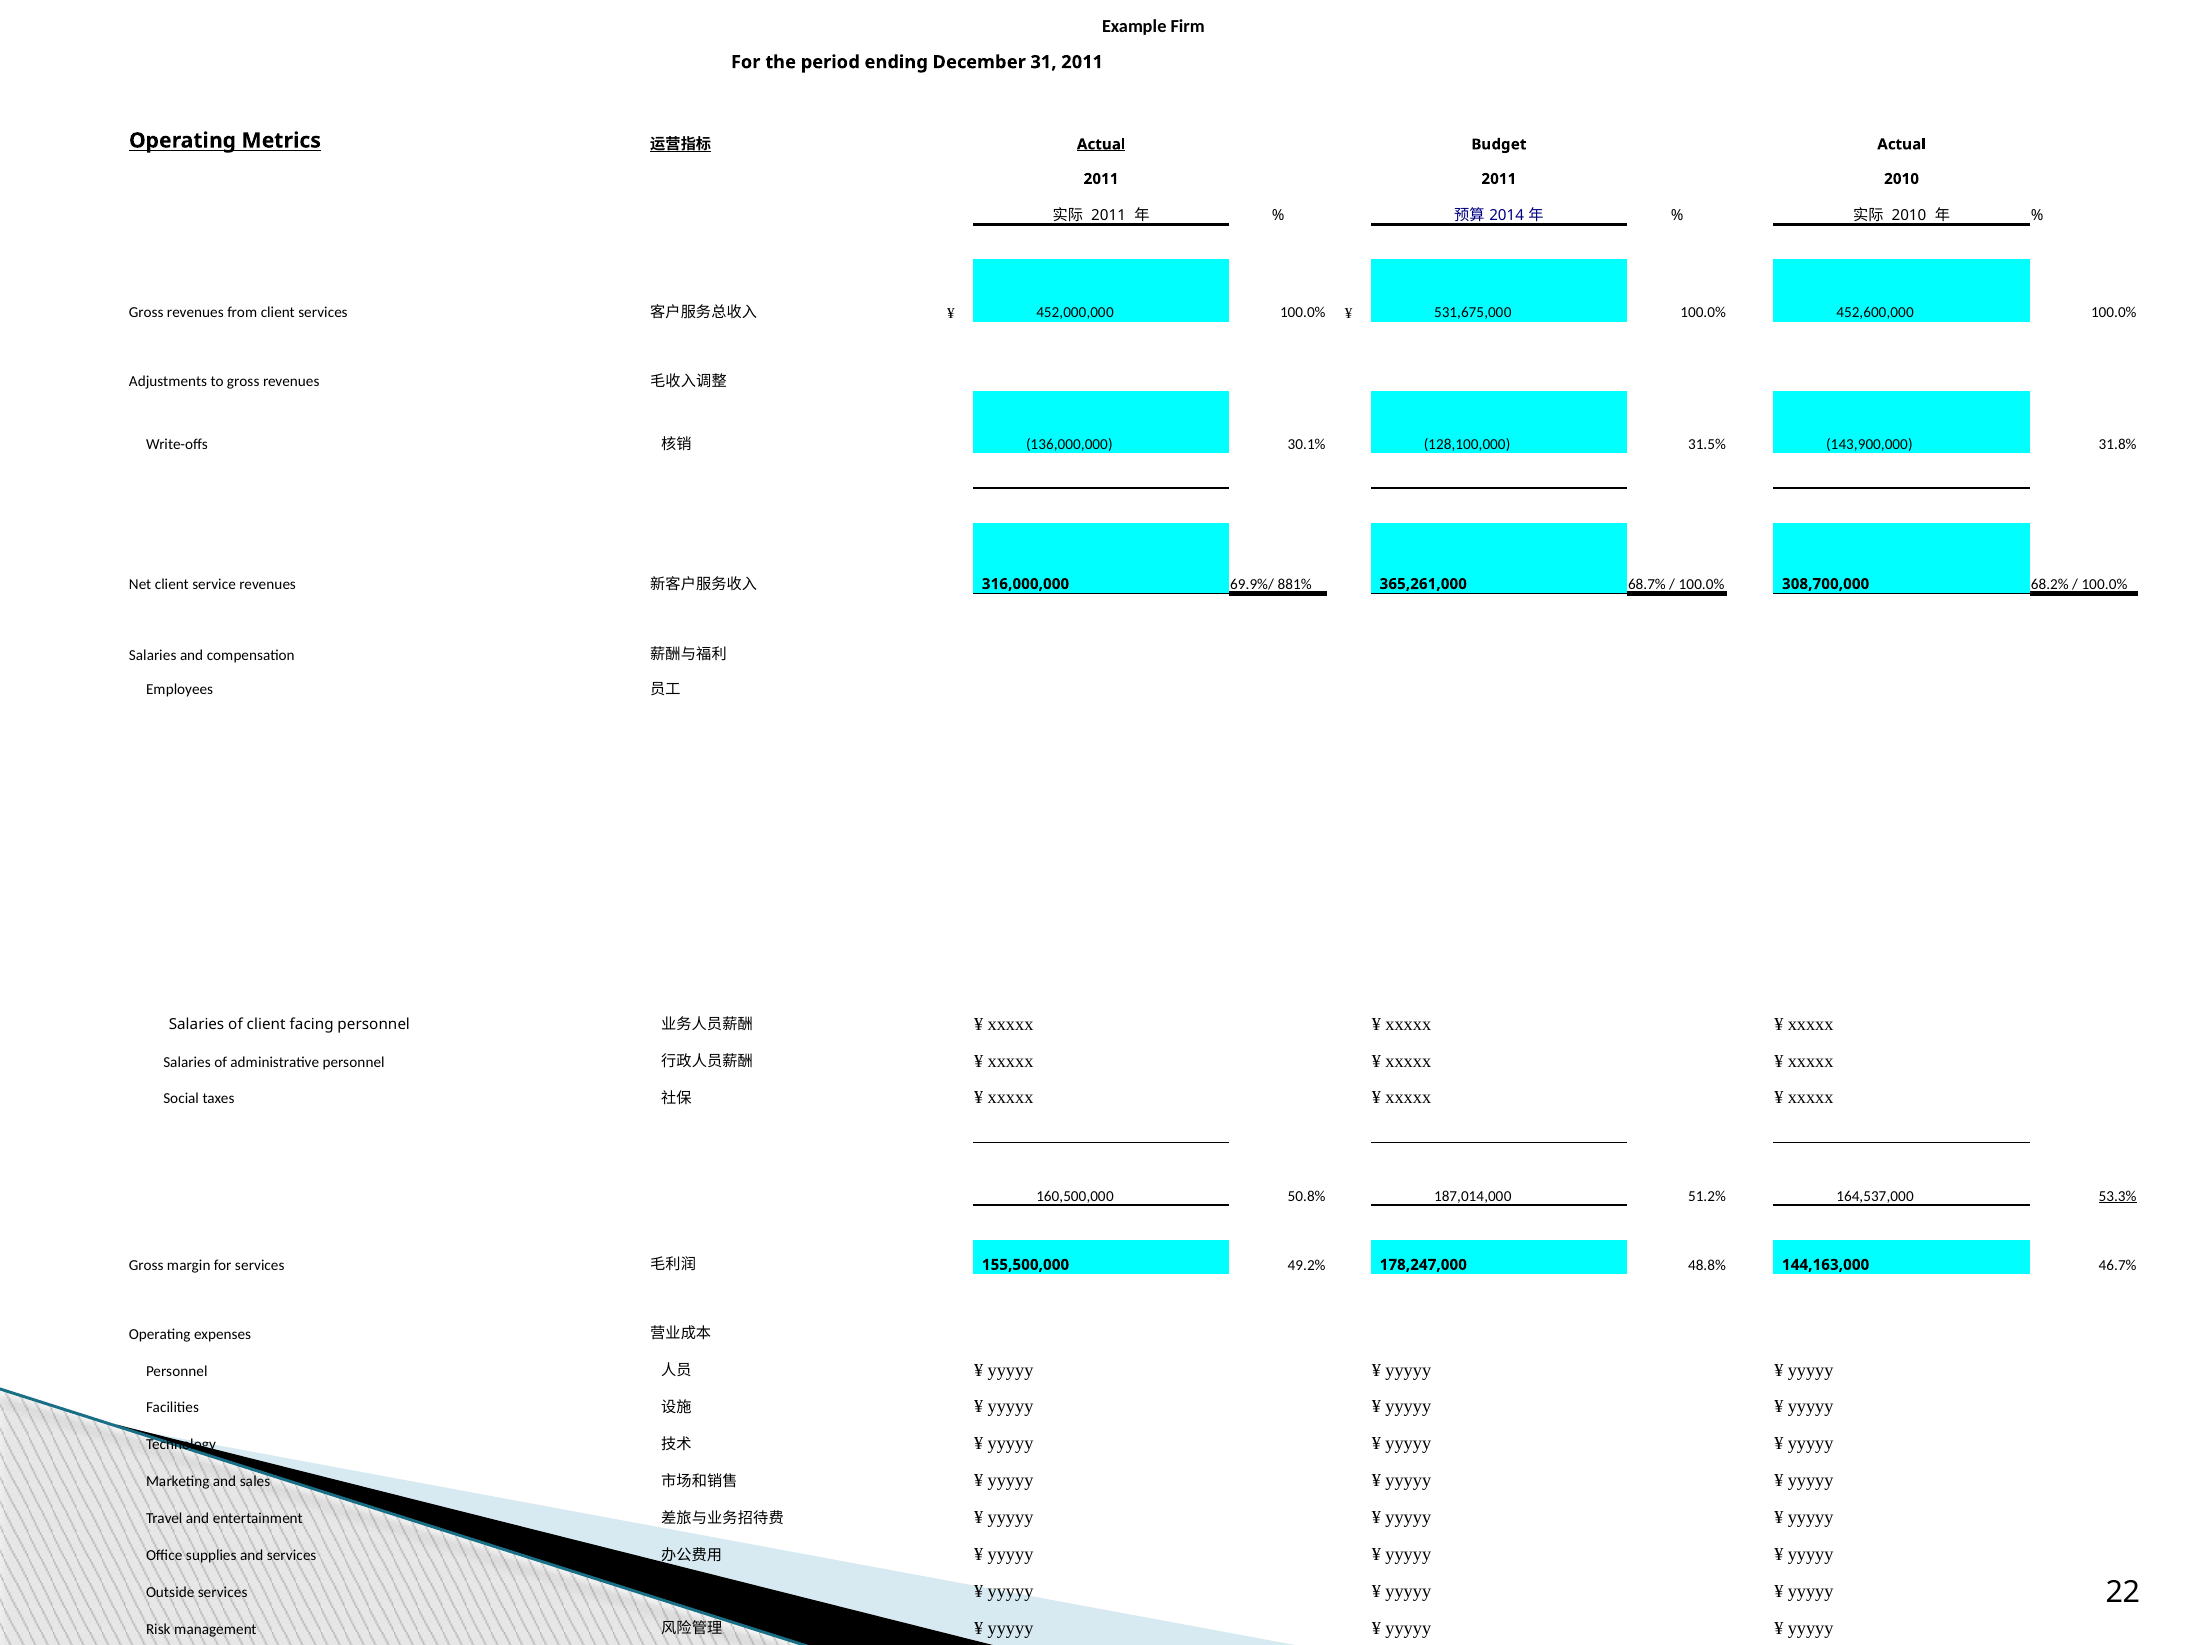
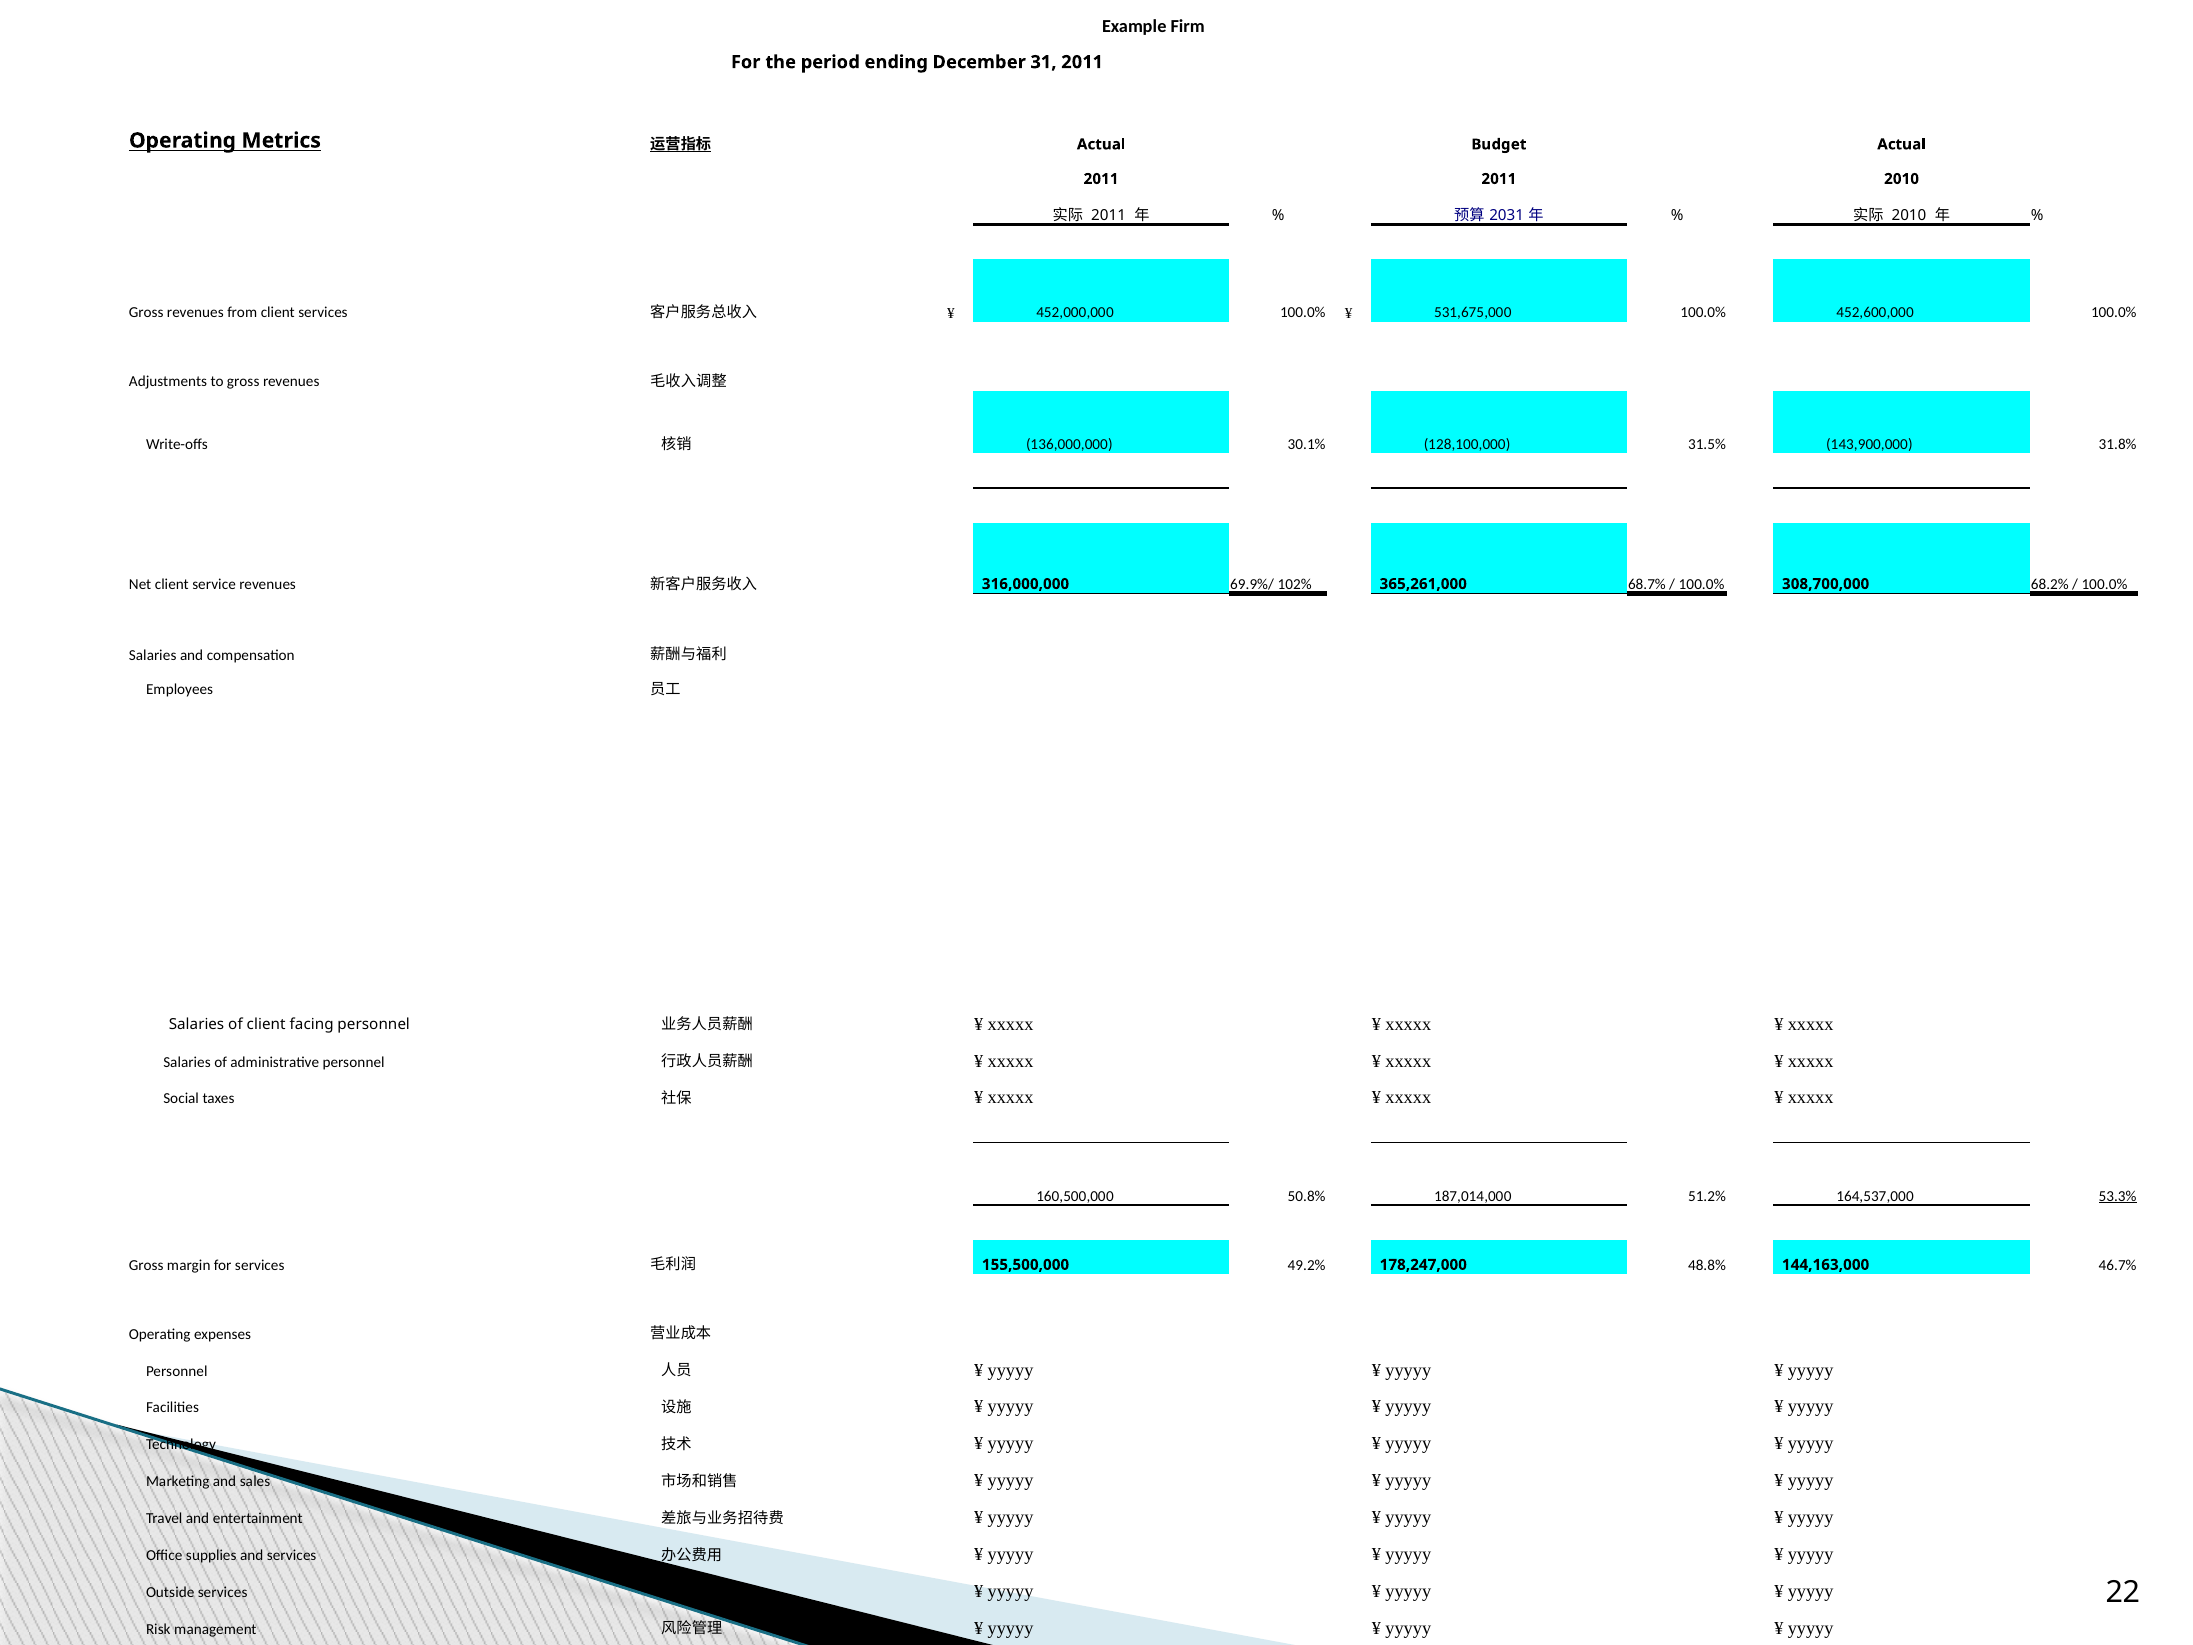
Actual underline: present -> none (1101, 144)
2014: 2014 -> 2031 (1507, 215)
881%: 881% -> 102% (1295, 584)
